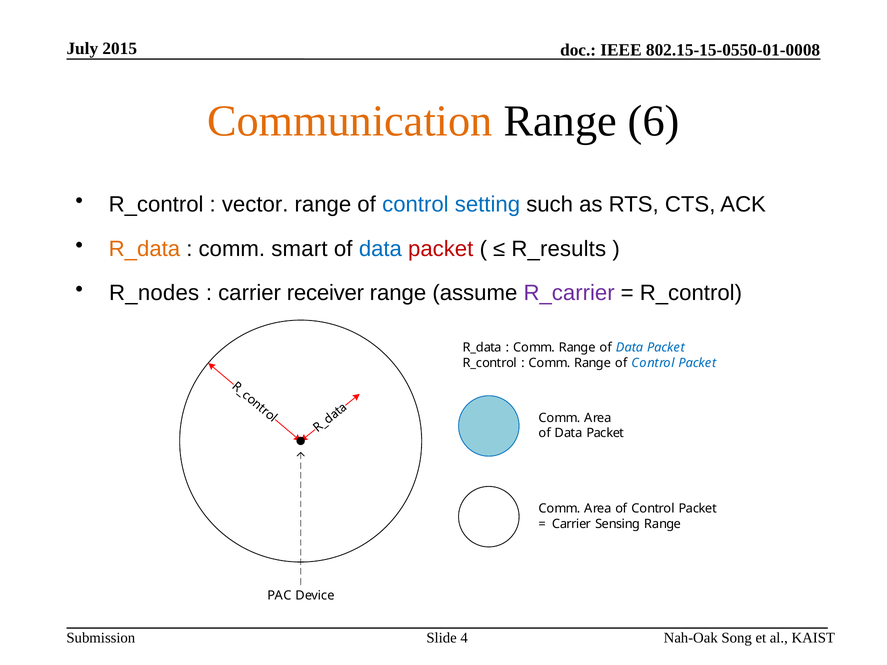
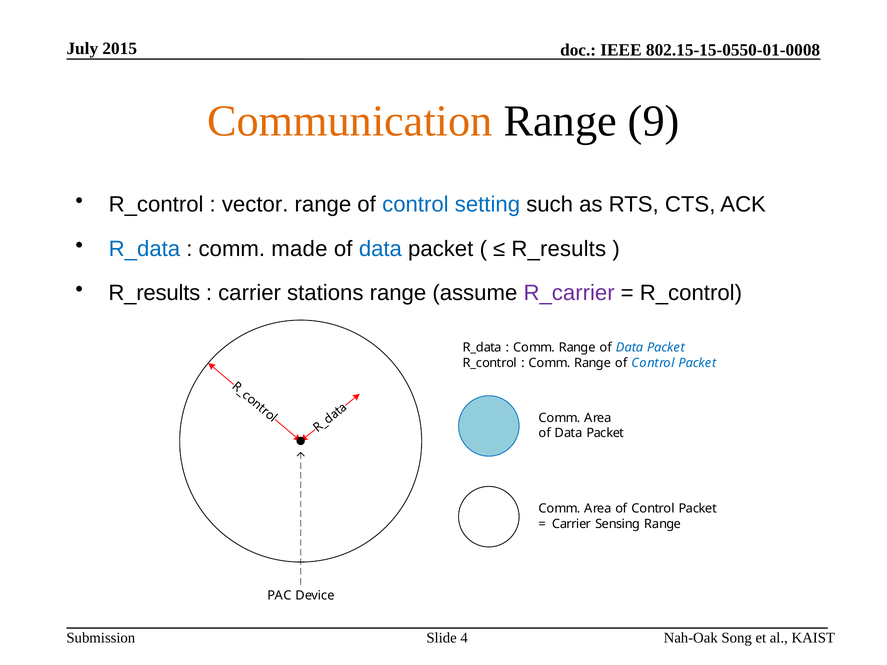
6: 6 -> 9 (654, 121)
R_data colour: orange -> blue (144, 249)
smart: smart -> made (299, 249)
packet colour: red -> black (441, 249)
R_nodes: R_nodes -> R_results (154, 293)
receiver: receiver -> stations (325, 293)
